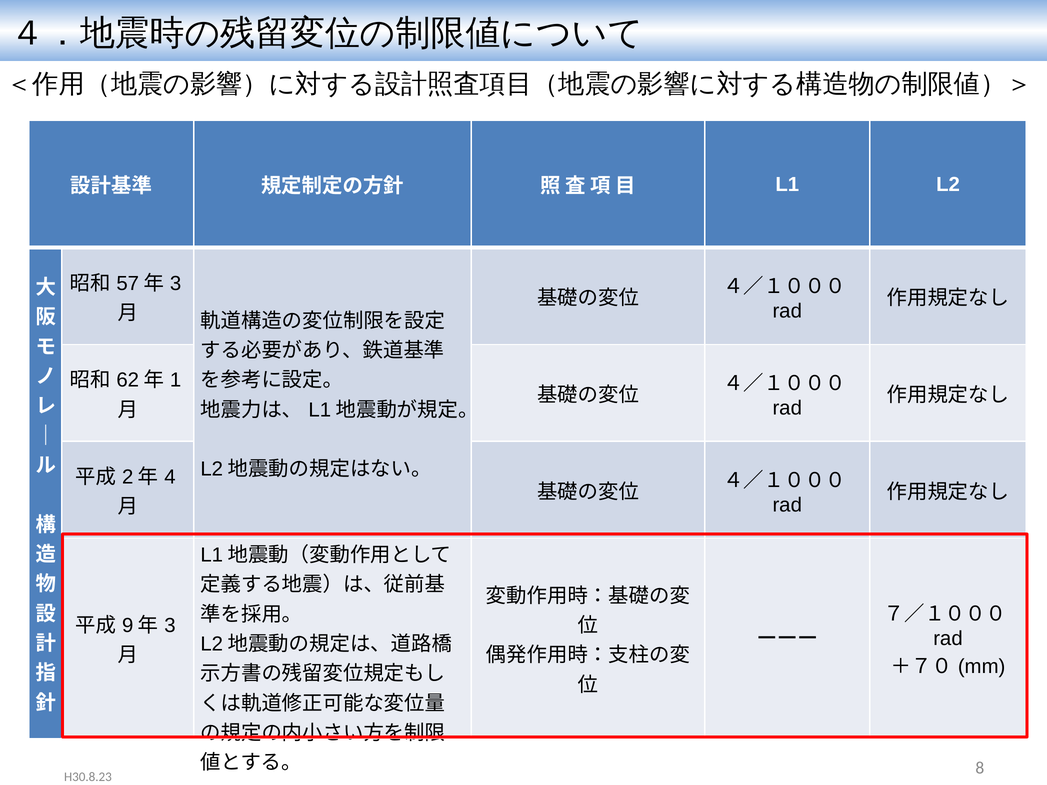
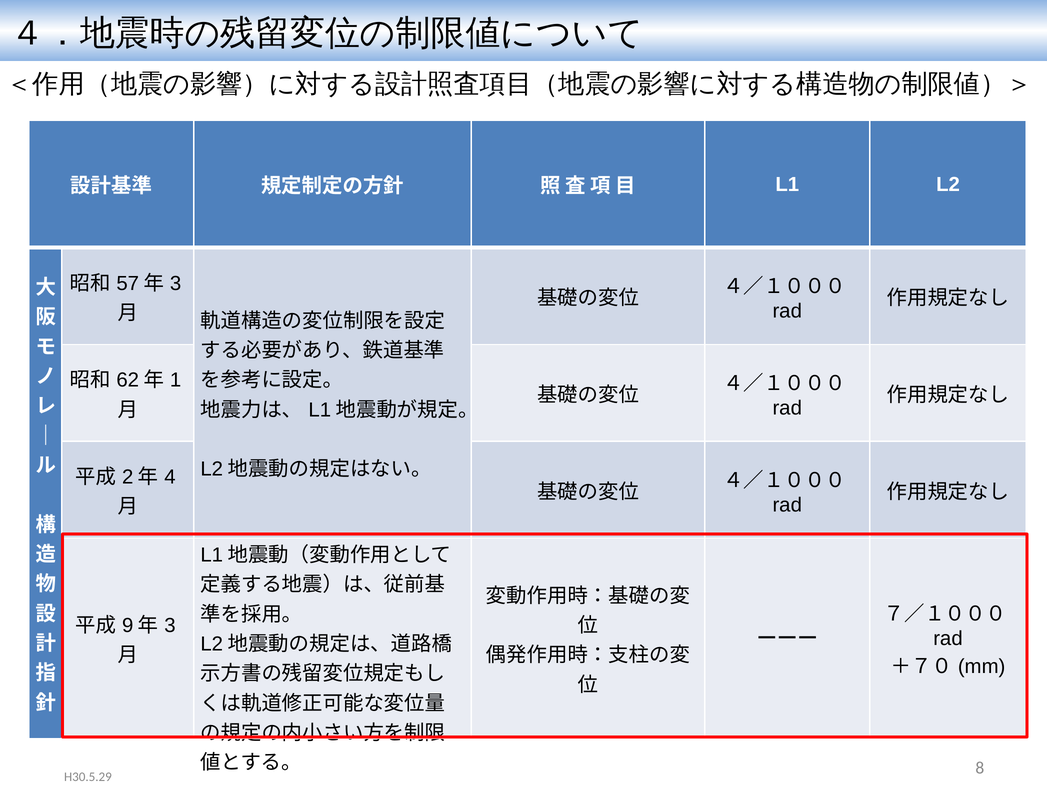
H30.8.23: H30.8.23 -> H30.5.29 (88, 777)
